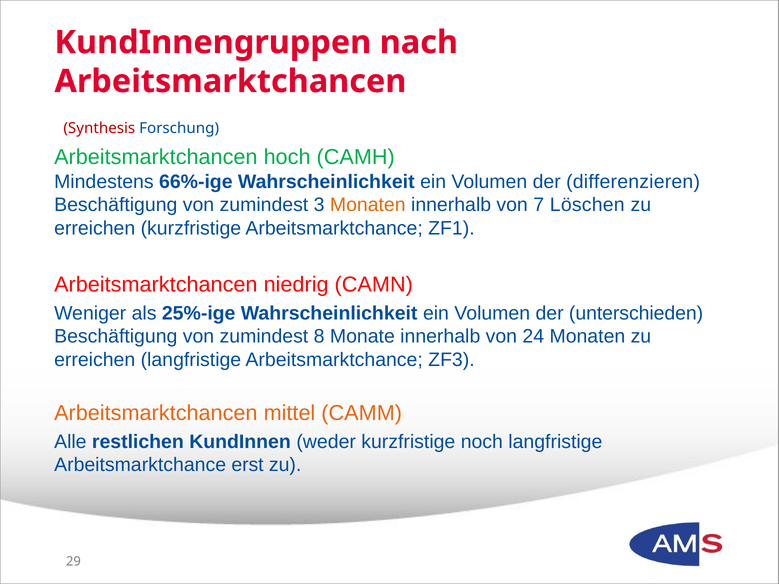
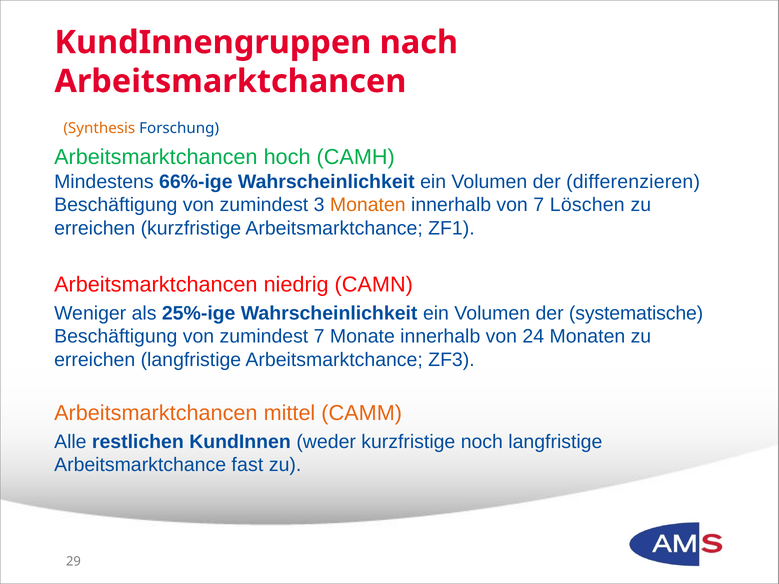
Synthesis colour: red -> orange (99, 128)
unterschieden: unterschieden -> systematische (636, 313)
zumindest 8: 8 -> 7 (319, 337)
erst: erst -> fast (247, 465)
